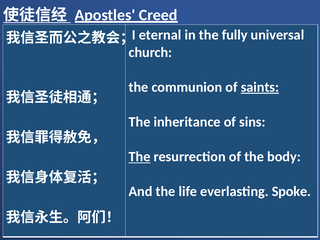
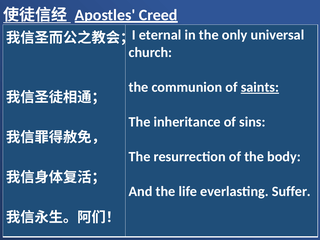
fully: fully -> only (235, 35)
The underline: present -> none (140, 157)
Spoke: Spoke -> Suffer (291, 191)
